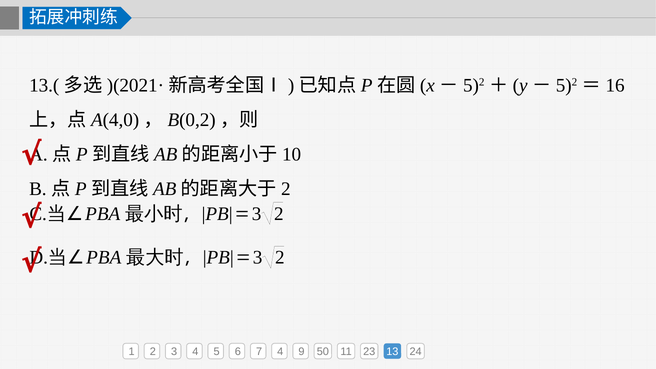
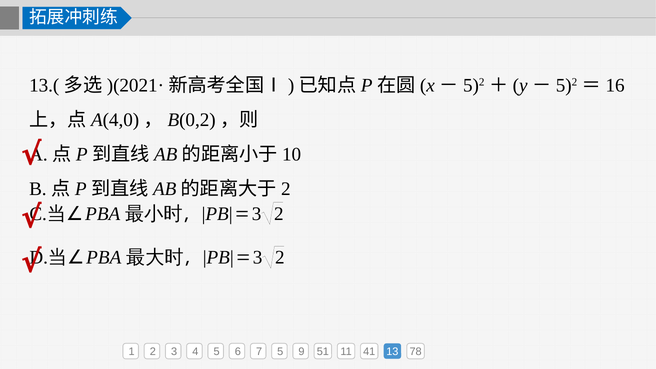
7 4: 4 -> 5 (280, 352)
50: 50 -> 51 (323, 352)
23: 23 -> 41 (369, 352)
24: 24 -> 78 (416, 352)
